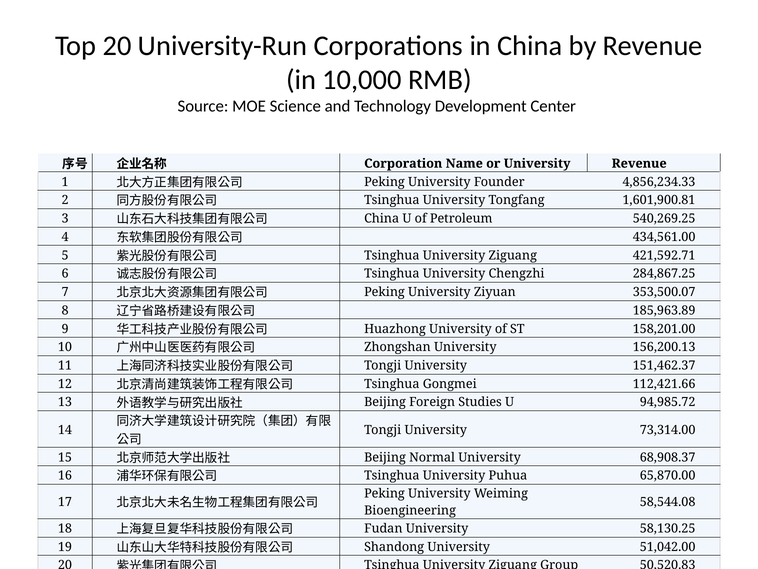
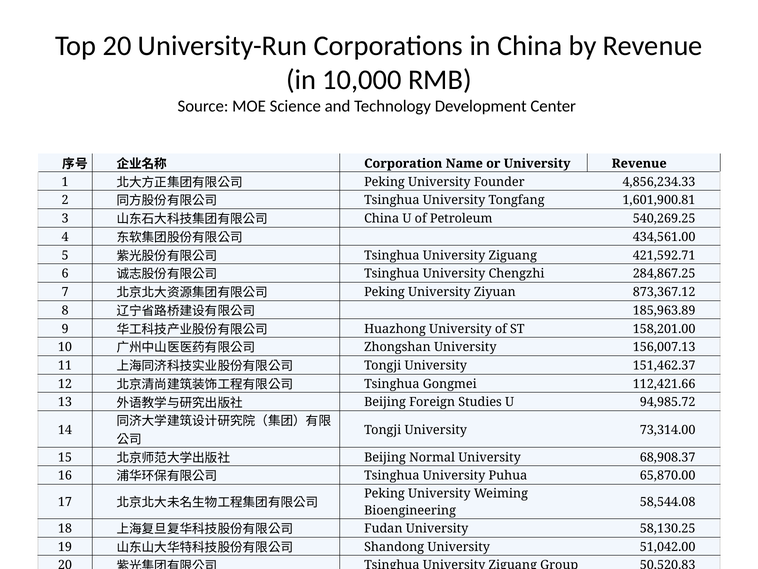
353,500.07: 353,500.07 -> 873,367.12 (664, 292)
156,200.13: 156,200.13 -> 156,007.13 (664, 347)
